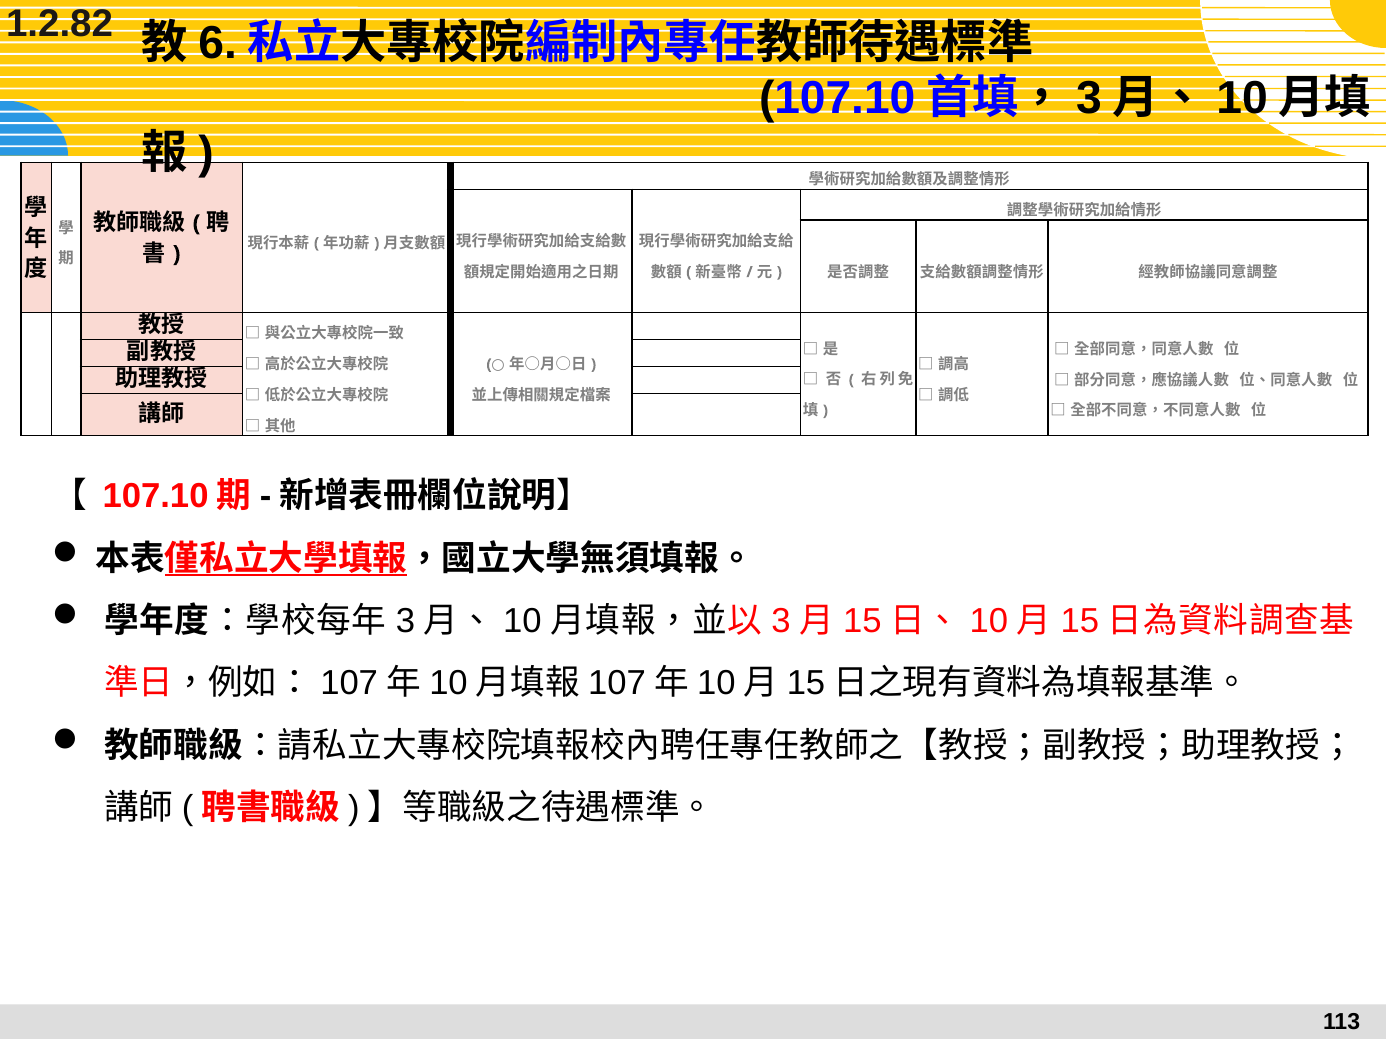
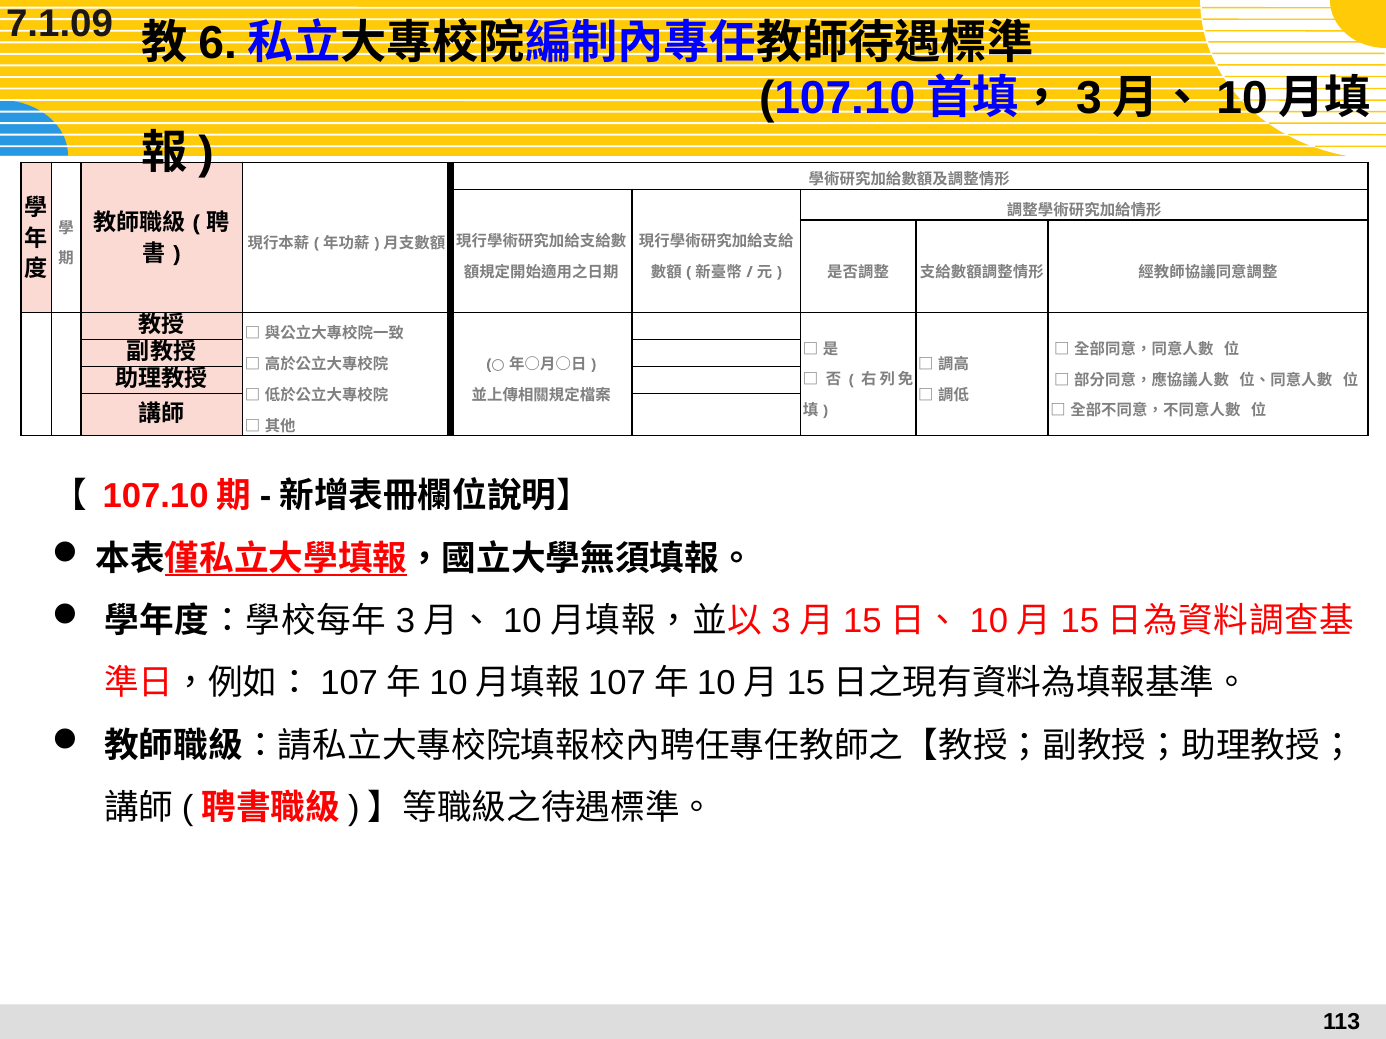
1.2.82: 1.2.82 -> 7.1.09 (60, 23)
